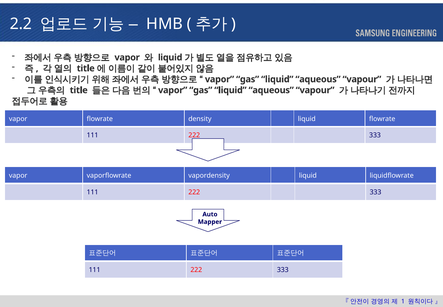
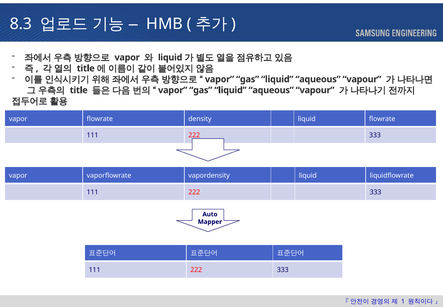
2.2: 2.2 -> 8.3 (21, 24)
